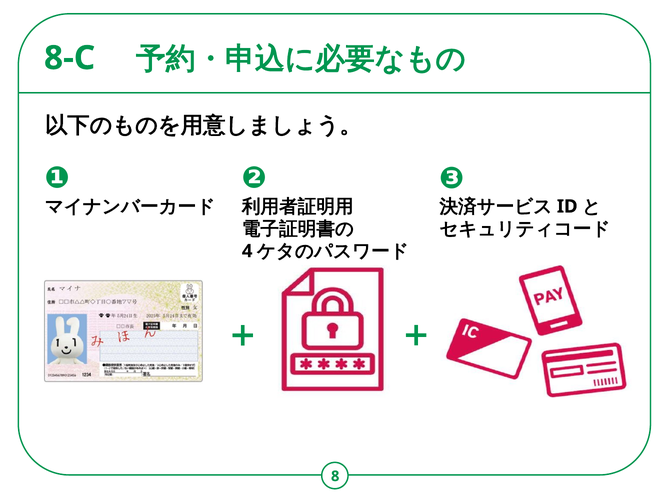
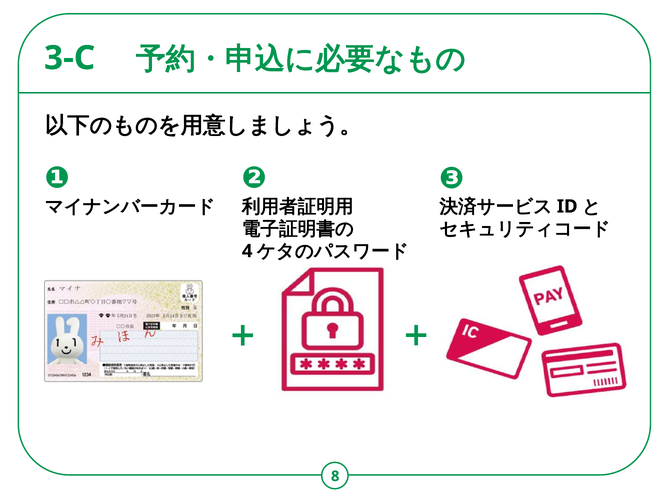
8-C: 8-C -> 3-C (70, 58)
